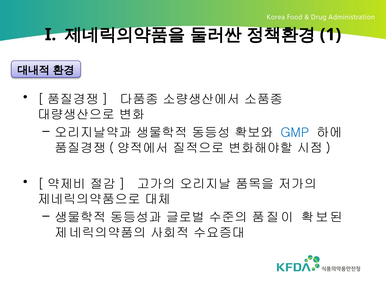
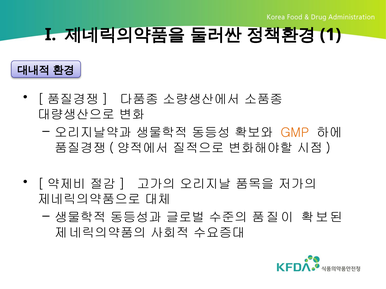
GMP colour: blue -> orange (295, 133)
